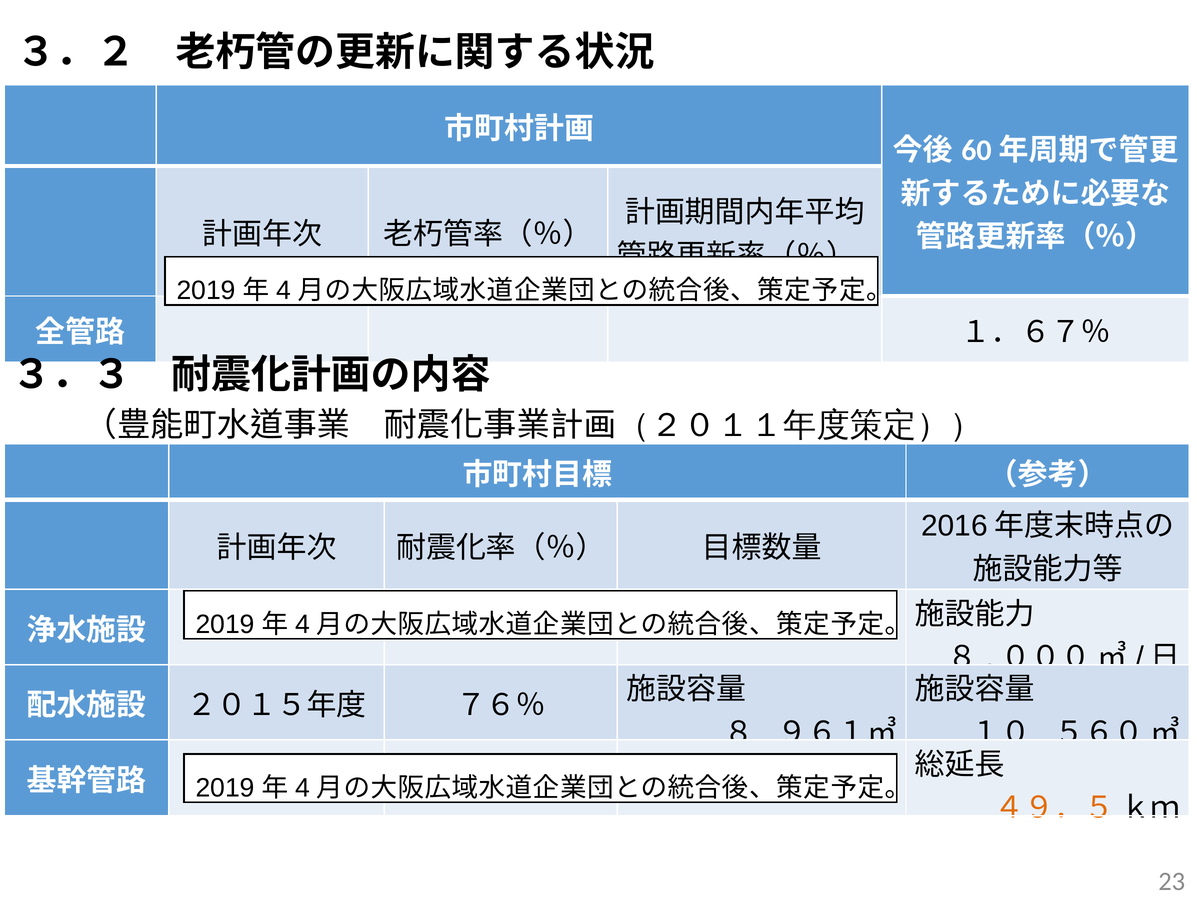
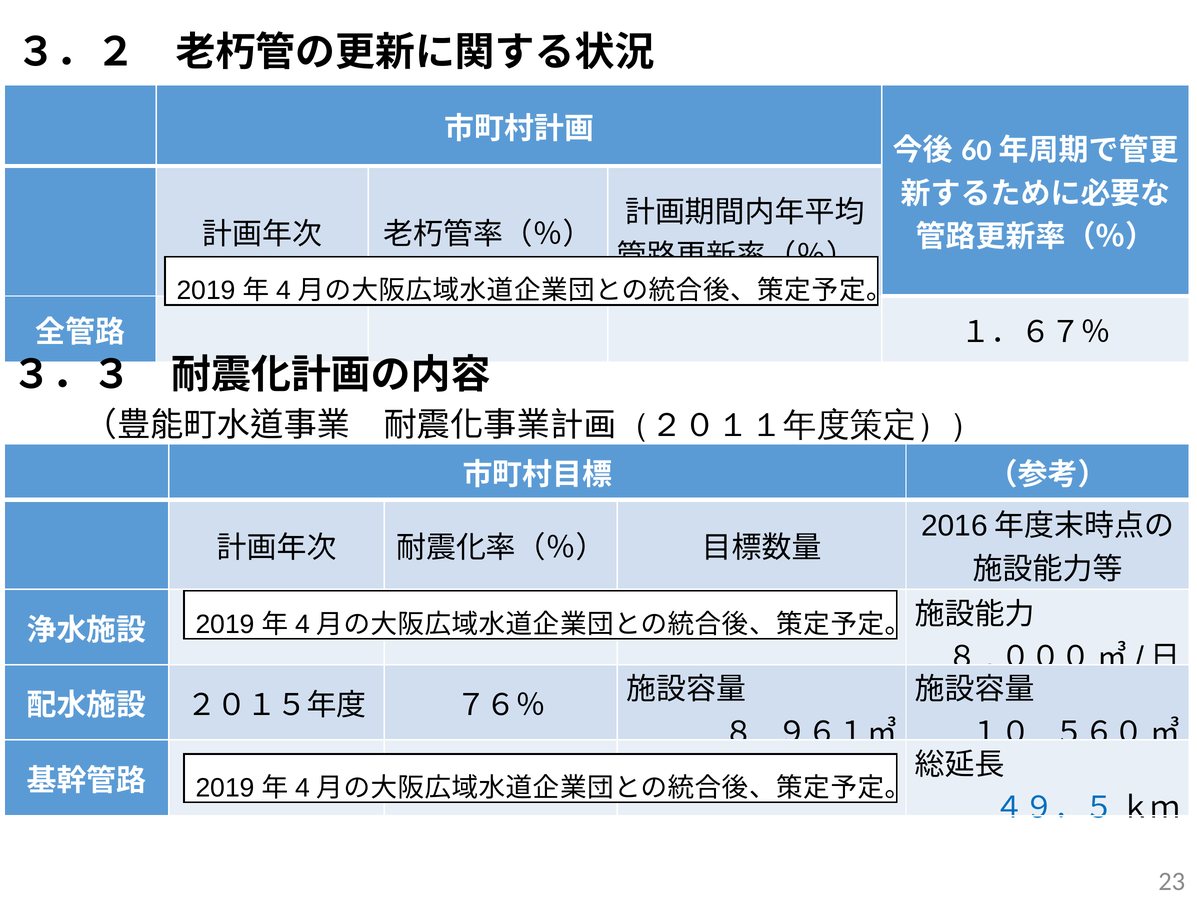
４９．５ colour: orange -> blue (1054, 808)
